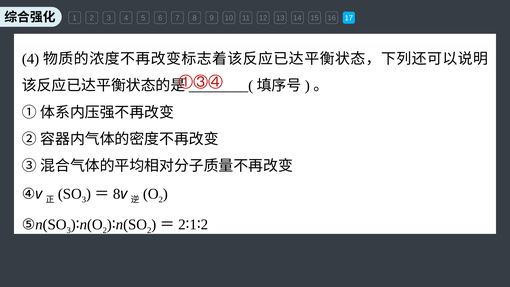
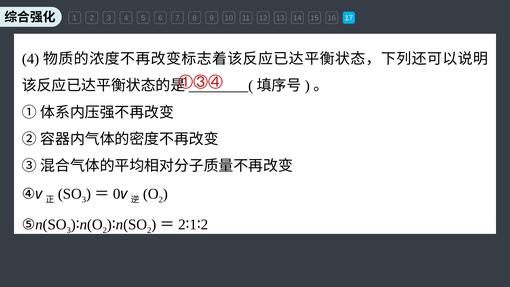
8: 8 -> 0 (117, 194)
